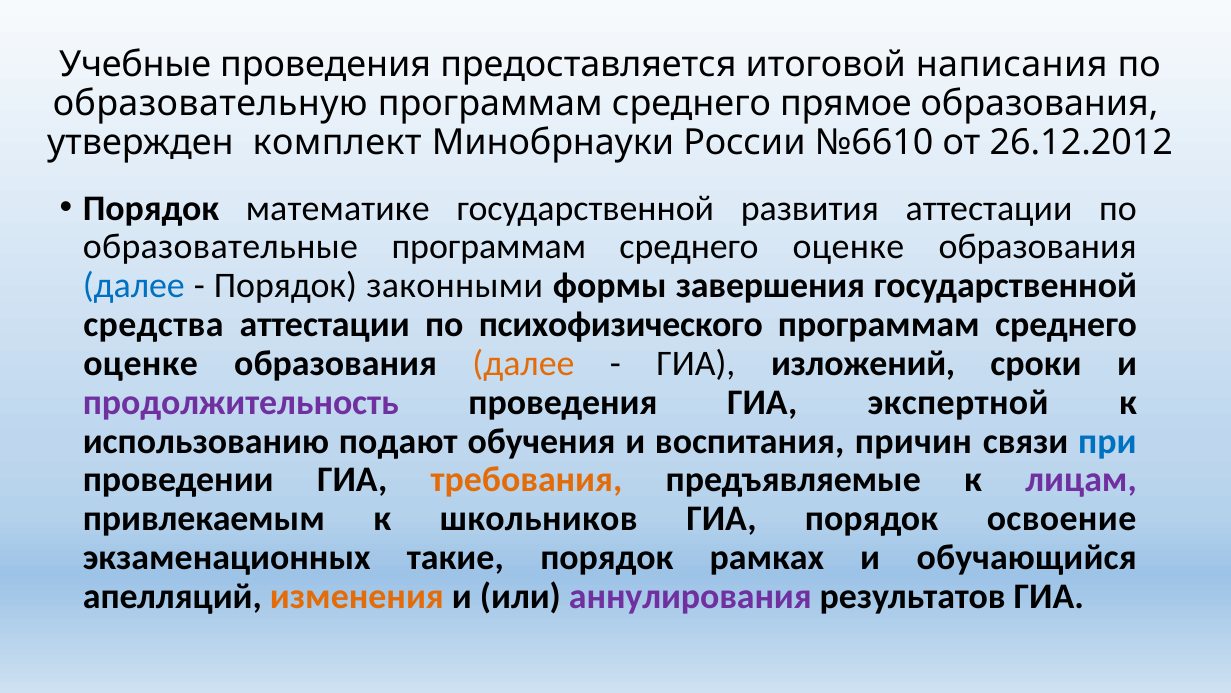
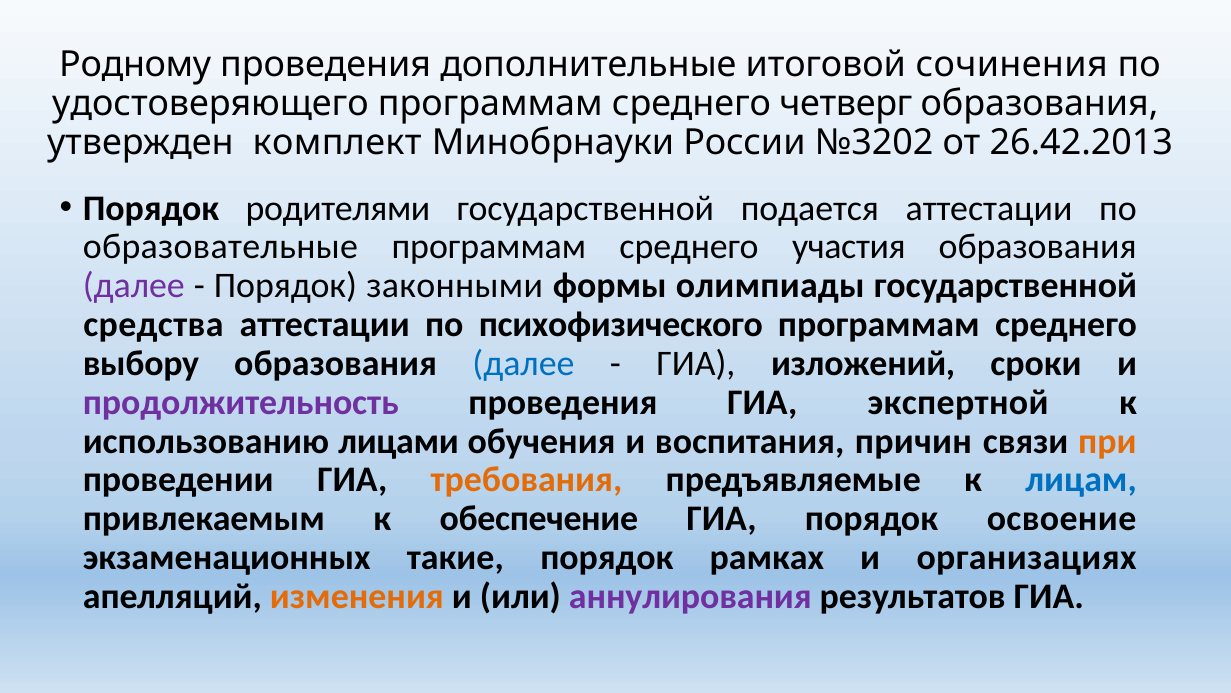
Учебные: Учебные -> Родному (135, 65)
предоставляется: предоставляется -> дополнительные (588, 65)
написания: написания -> сочинения (1012, 65)
образовательную: образовательную -> удостоверяющего (210, 104)
прямое: прямое -> четверг (846, 104)
№6610: №6610 -> №3202 (874, 142)
26.12.2012: 26.12.2012 -> 26.42.2013 (1081, 142)
математике: математике -> родителями (338, 208)
развития: развития -> подается (810, 208)
оценке: оценке -> участия (849, 247)
далее colour: blue -> purple (134, 286)
завершения: завершения -> олимпиады (770, 286)
оценке: оценке -> выбору (141, 363)
далее colour: orange -> blue (523, 363)
подают: подают -> лицами (399, 441)
при colour: blue -> orange (1107, 441)
лицам colour: purple -> blue (1081, 480)
школьников: школьников -> обеспечение (539, 518)
обучающийся: обучающийся -> организациях (1027, 557)
